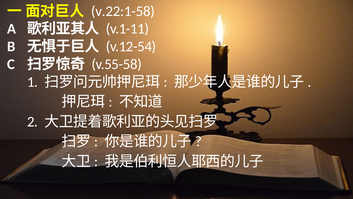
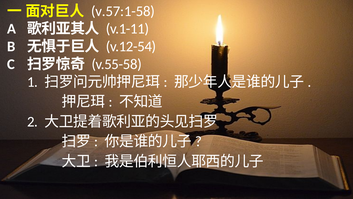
v.22:1-58: v.22:1-58 -> v.57:1-58 (123, 11)
